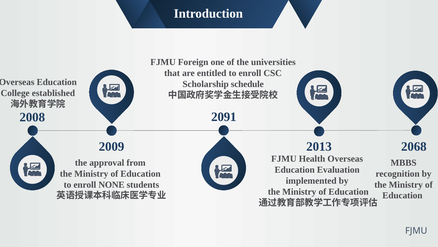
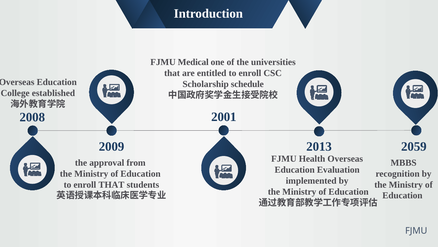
Foreign: Foreign -> Medical (193, 62)
2091: 2091 -> 2001 (224, 117)
2068: 2068 -> 2059 (414, 146)
enroll NONE: NONE -> THAT (111, 184)
